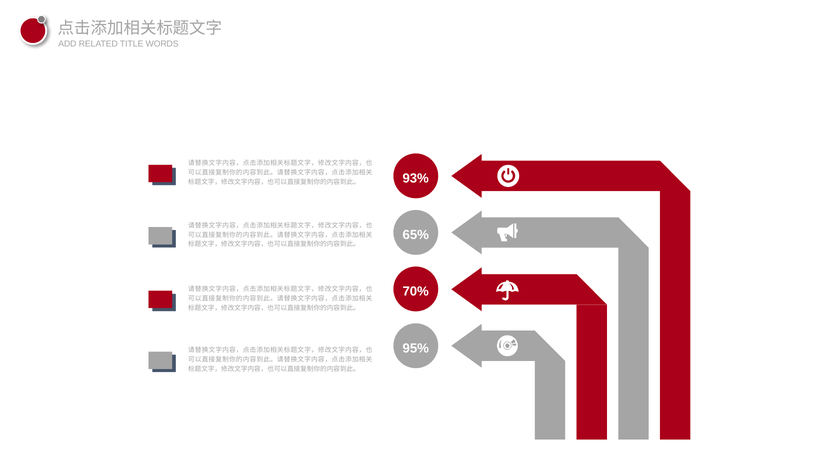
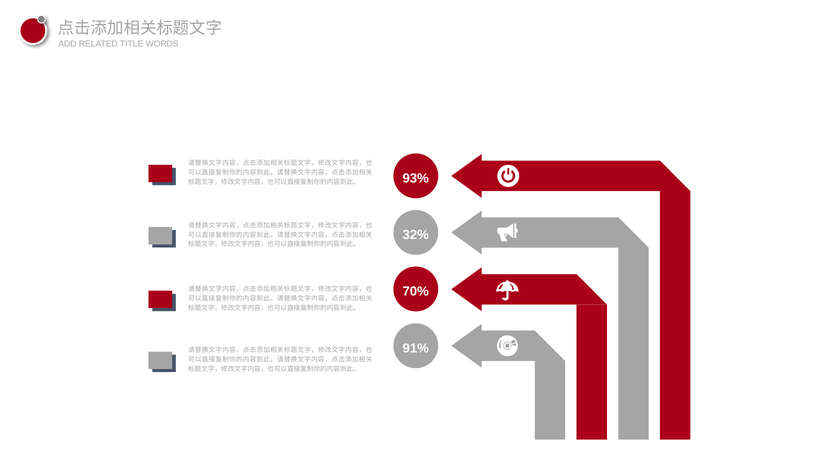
65%: 65% -> 32% (416, 235)
95%: 95% -> 91% (416, 348)
